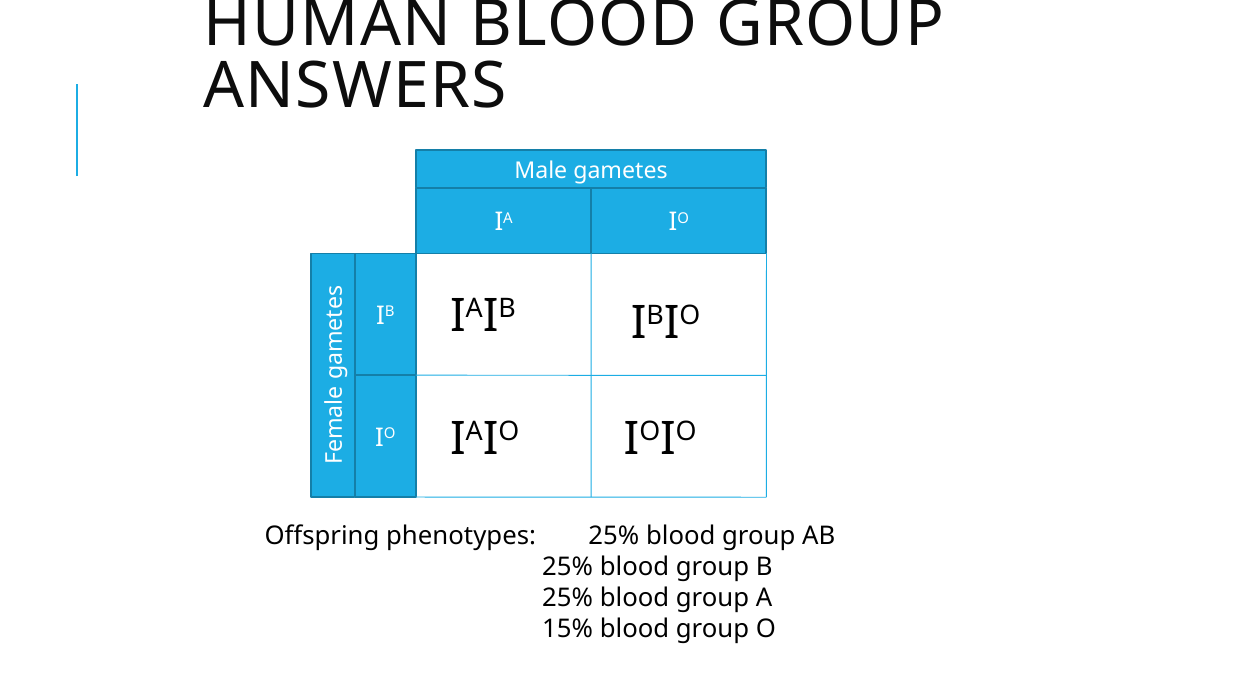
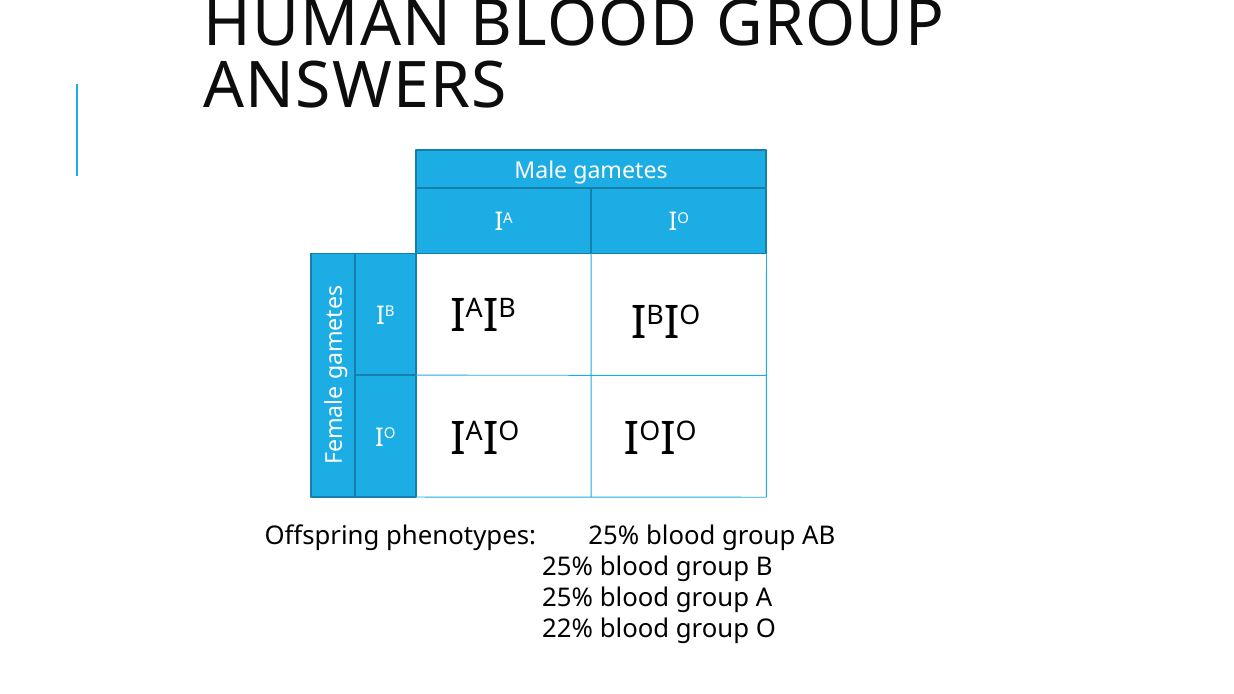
15%: 15% -> 22% (568, 629)
